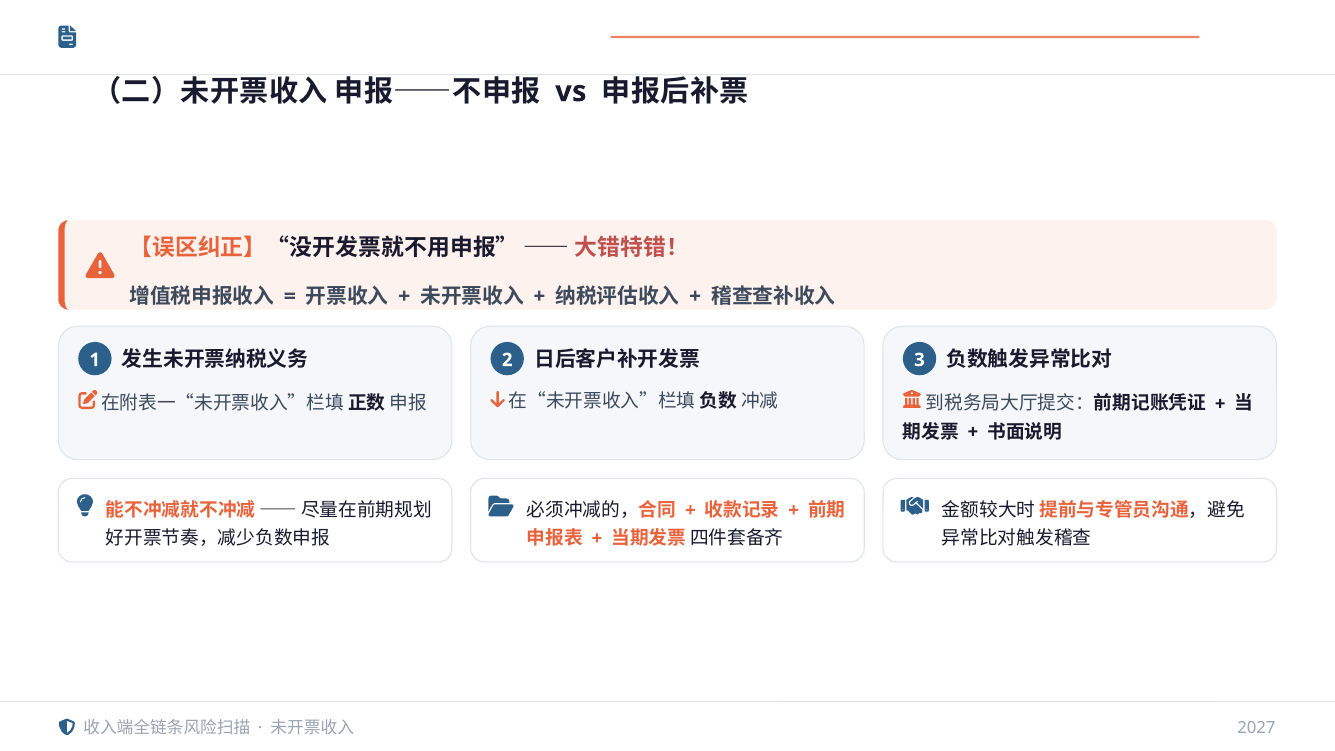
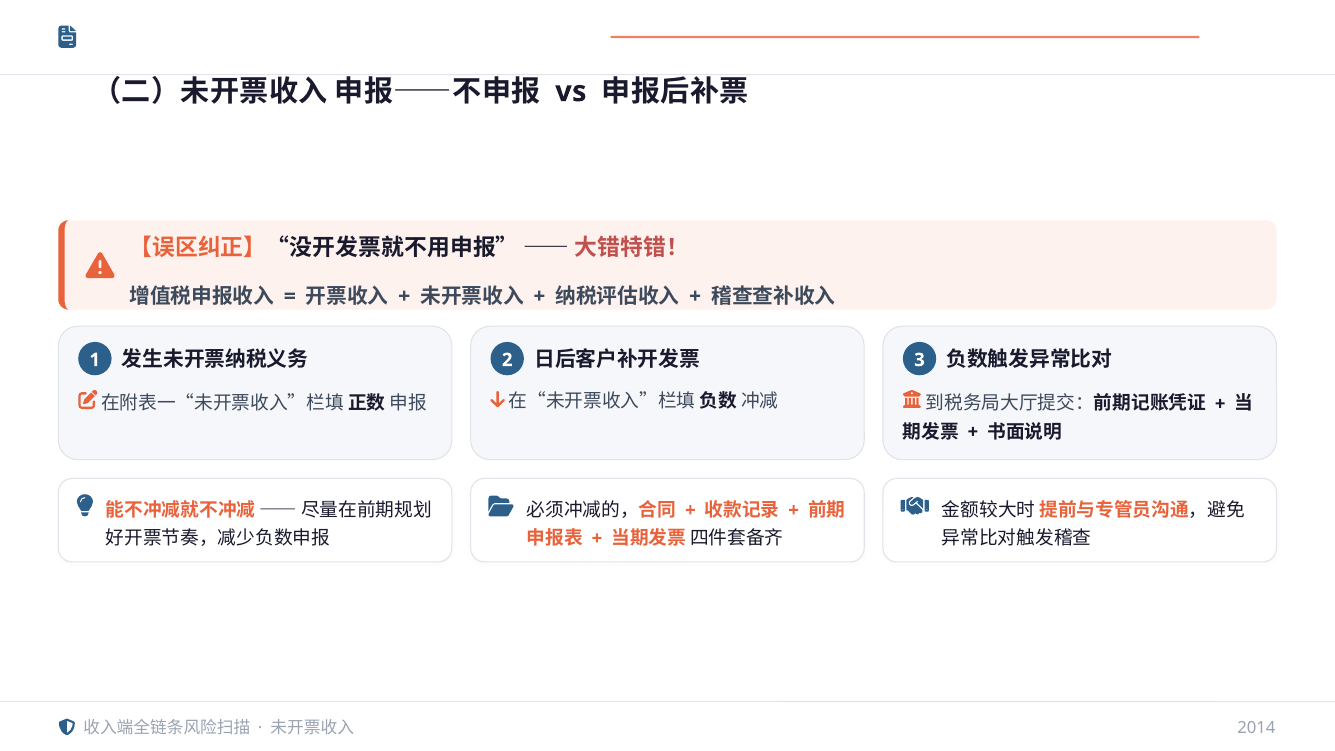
2027: 2027 -> 2014 (1257, 728)
